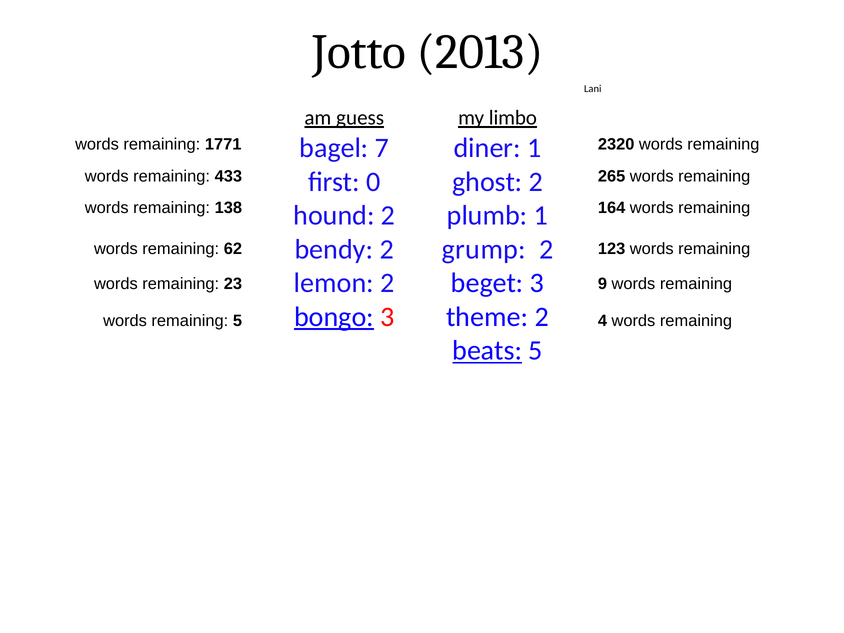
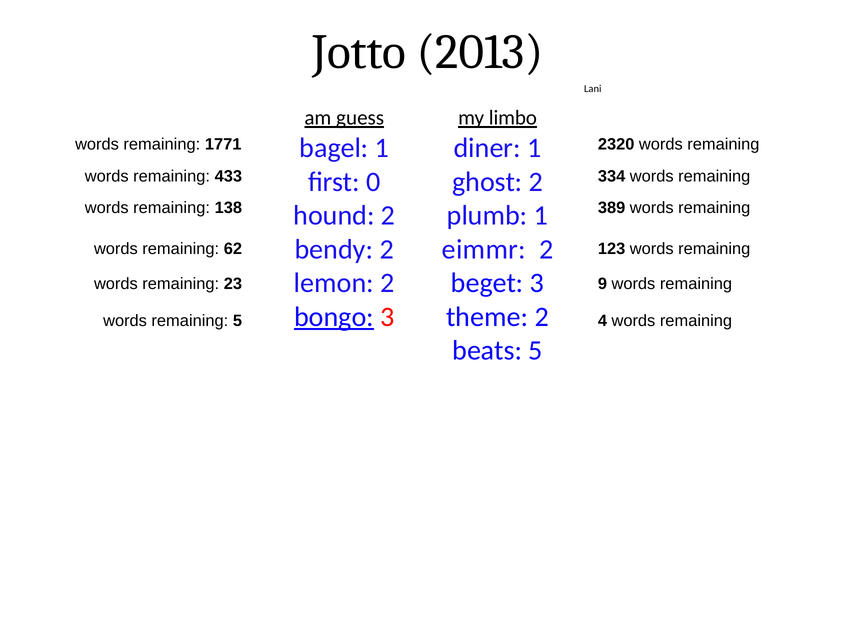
bagel 7: 7 -> 1 (382, 148)
265: 265 -> 334 (612, 176)
164: 164 -> 389 (612, 208)
grump: grump -> eimmr (484, 249)
beats underline: present -> none (487, 351)
